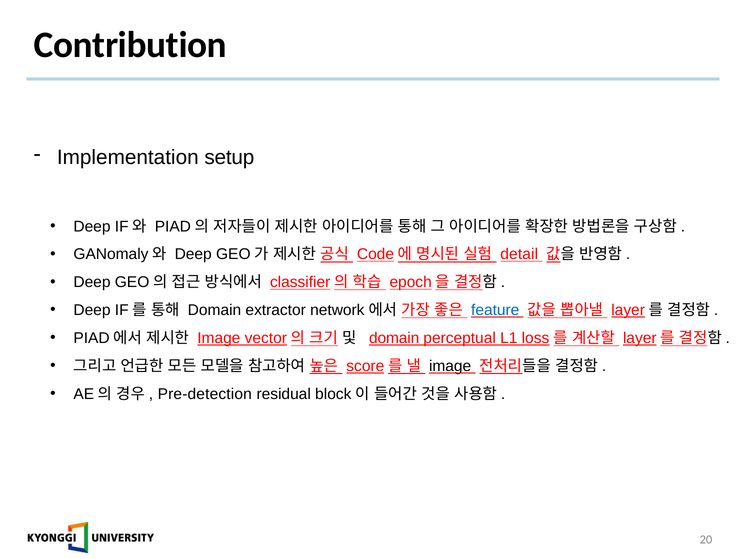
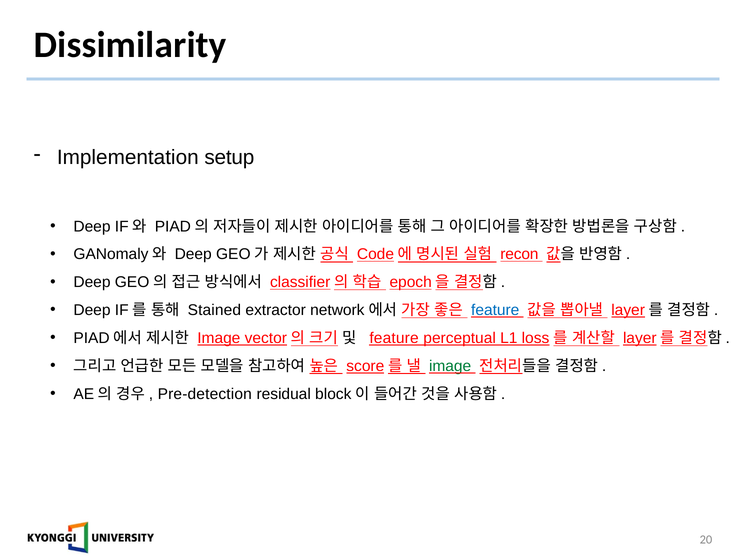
Contribution: Contribution -> Dissimilarity (130, 45)
detail: detail -> recon (519, 255)
Domain: Domain -> Stained (214, 311)
domain: domain -> feature (394, 338)
image colour: black -> green (450, 366)
